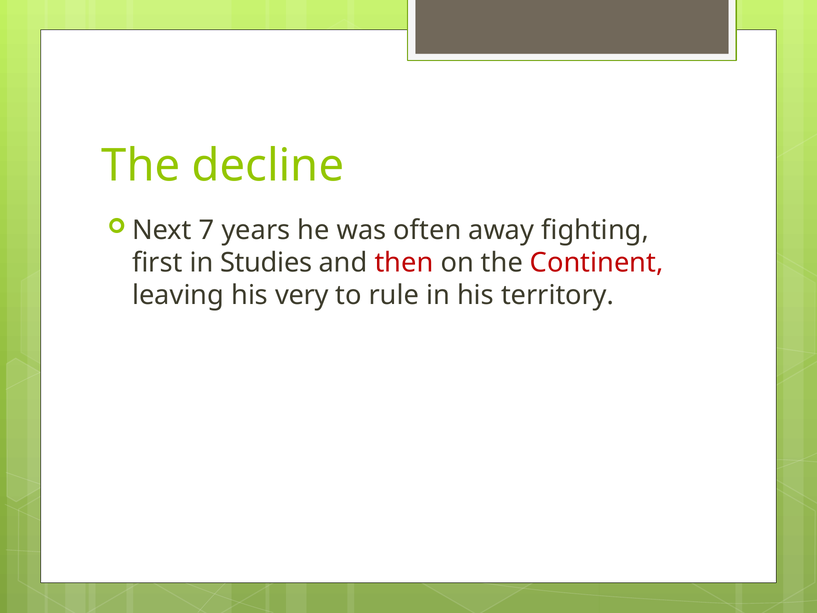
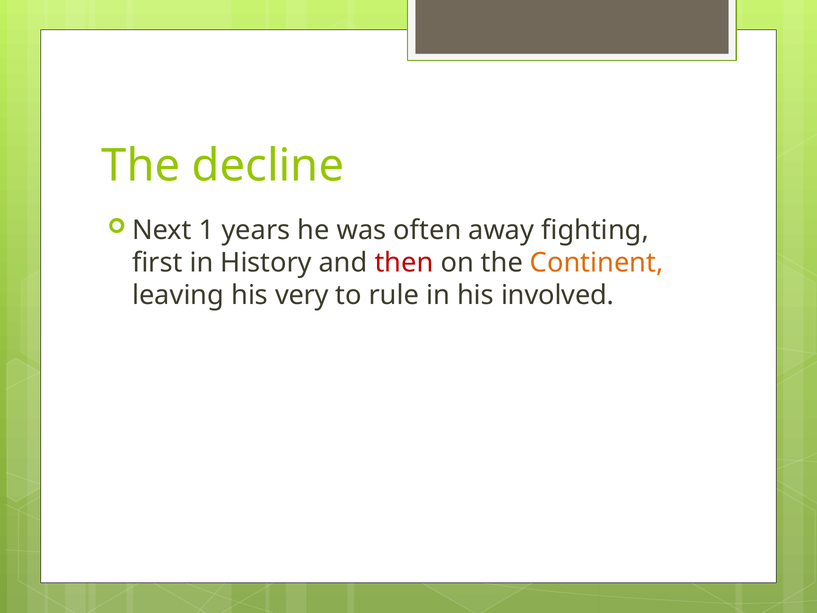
7: 7 -> 1 (207, 230)
Studies: Studies -> History (266, 263)
Continent colour: red -> orange (597, 263)
territory: territory -> involved (558, 295)
